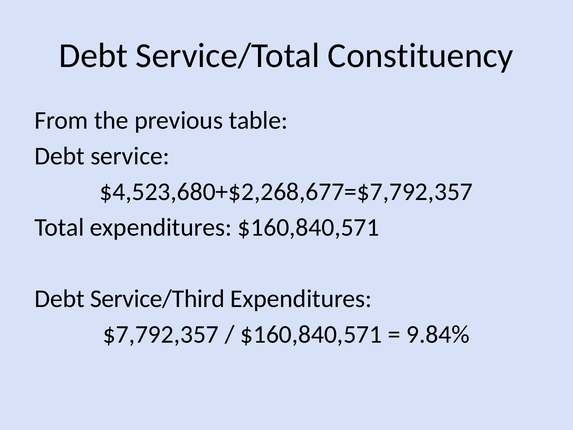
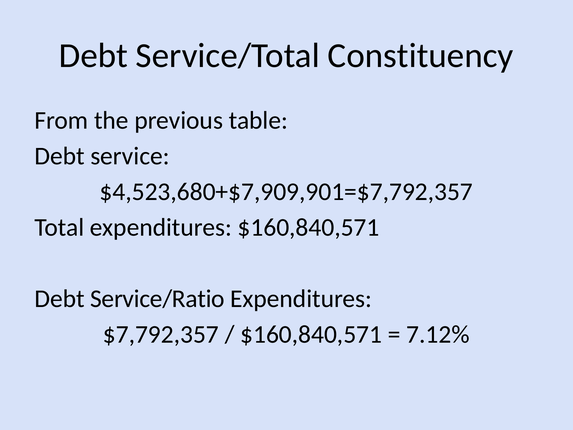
$4,523,680+$2,268,677=$7,792,357: $4,523,680+$2,268,677=$7,792,357 -> $4,523,680+$7,909,901=$7,792,357 (286, 192)
Service/Third: Service/Third -> Service/Ratio (157, 299)
9.84%: 9.84% -> 7.12% (438, 334)
